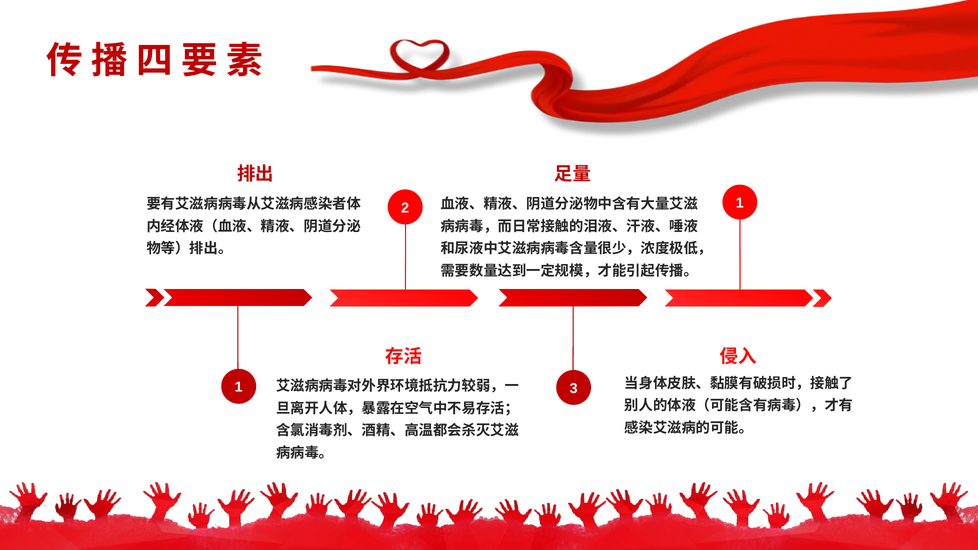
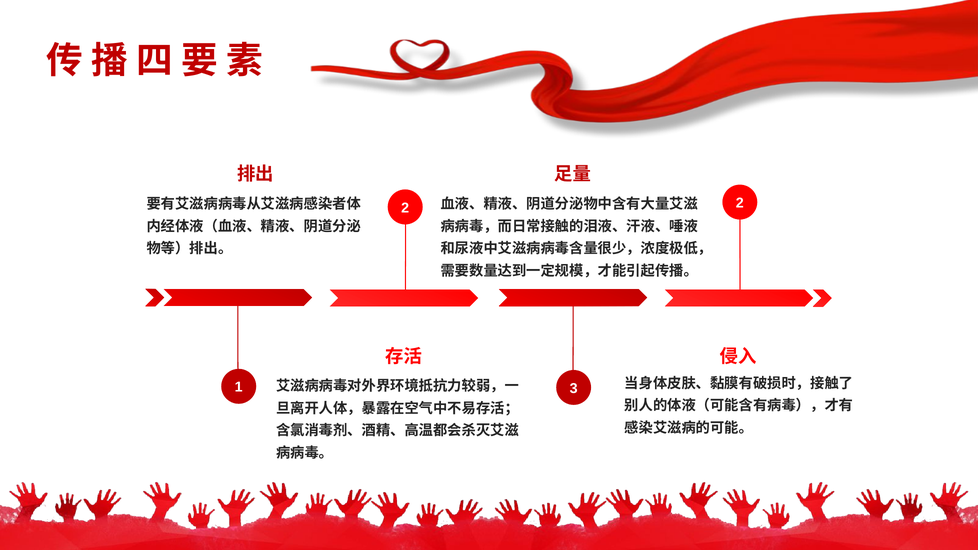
2 1: 1 -> 2 (740, 203)
